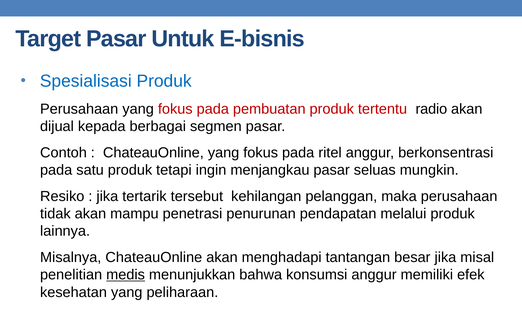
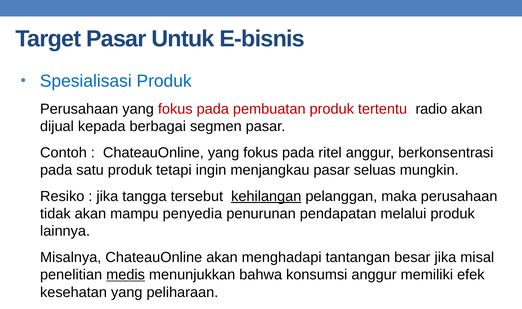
tertarik: tertarik -> tangga (144, 196)
kehilangan underline: none -> present (266, 196)
penetrasi: penetrasi -> penyedia (192, 213)
